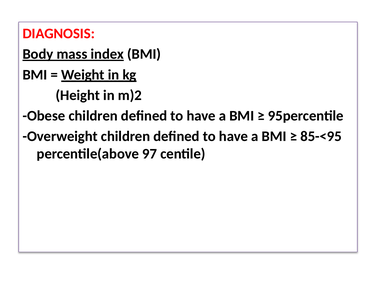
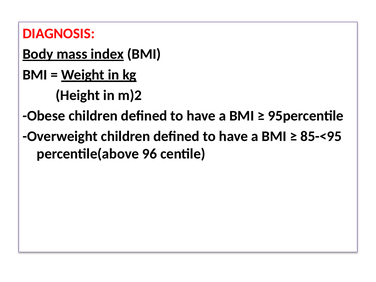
97: 97 -> 96 (150, 154)
